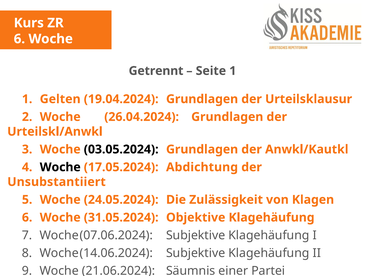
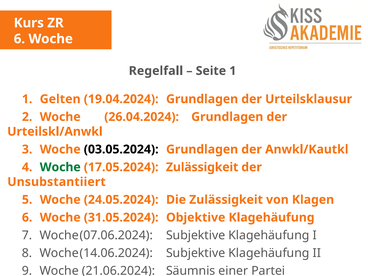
Getrennt: Getrennt -> Regelfall (156, 71)
Woche colour: black -> green (60, 167)
17.05.2024 Abdichtung: Abdichtung -> Zulässigkeit (202, 167)
